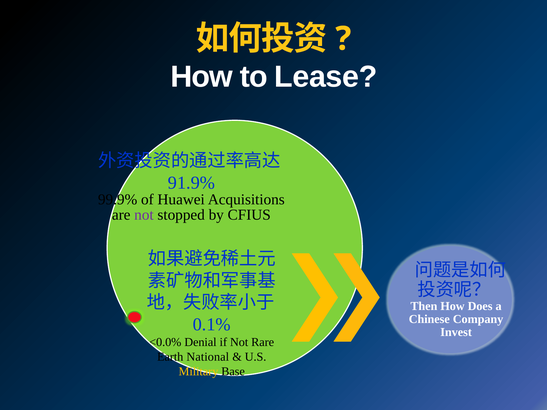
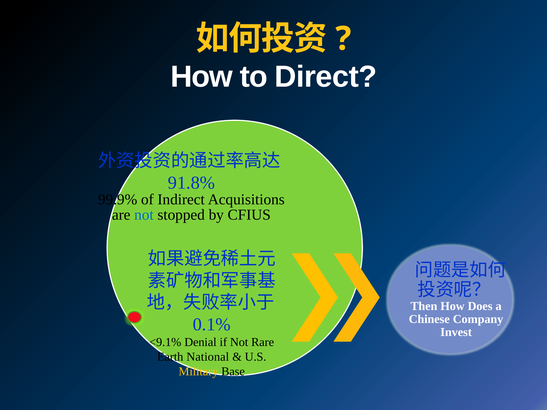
Lease: Lease -> Direct (326, 77)
91.9%: 91.9% -> 91.8% (191, 183)
Huawei: Huawei -> Indirect (181, 200)
not colour: purple -> blue (144, 215)
<0.0%: <0.0% -> <9.1% (165, 342)
